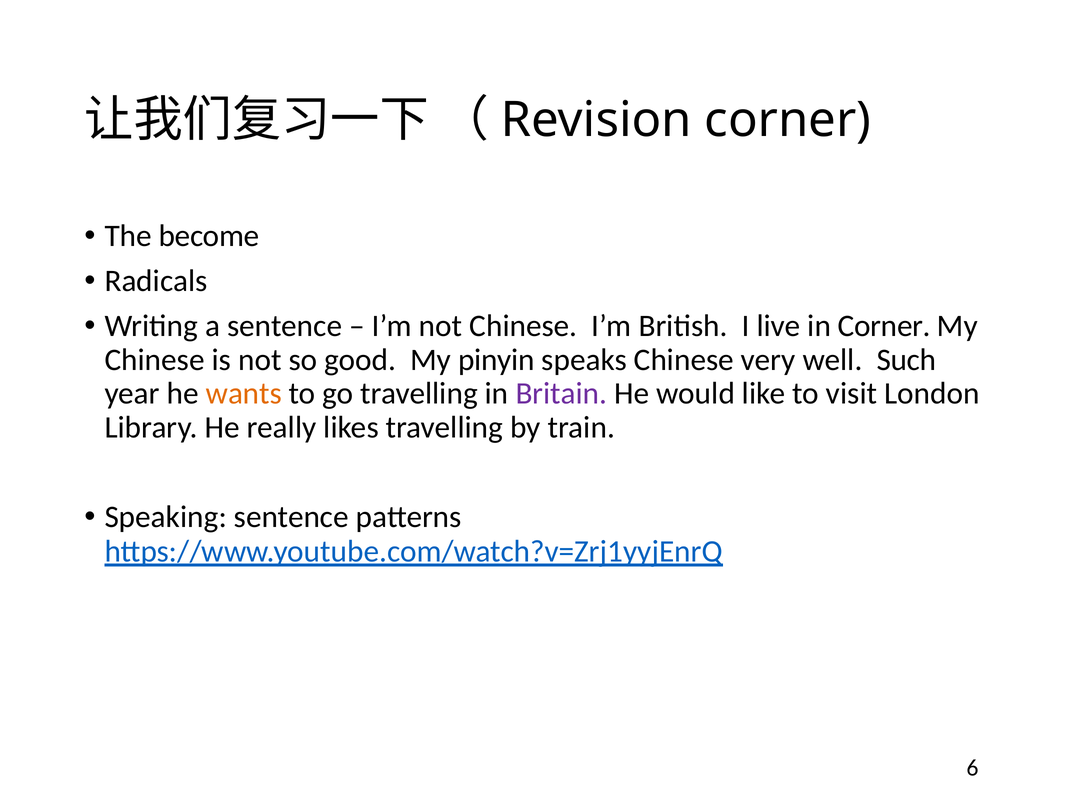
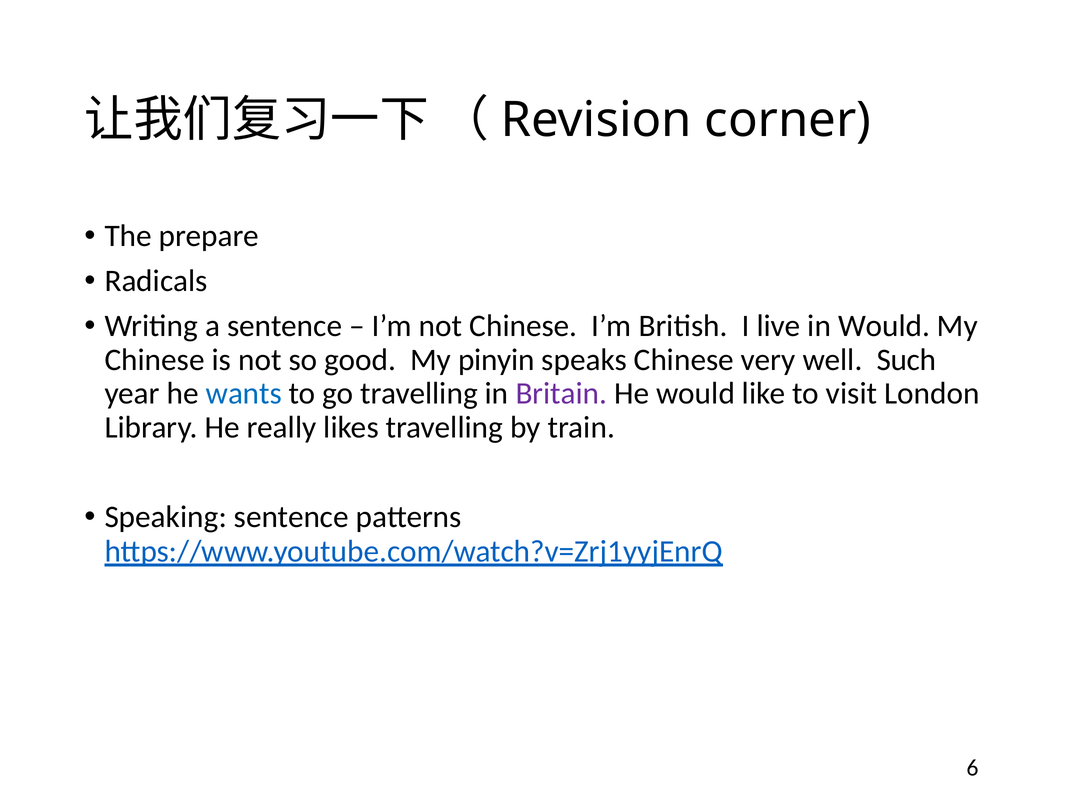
become: become -> prepare (209, 236)
in Corner: Corner -> Would (884, 326)
wants colour: orange -> blue (244, 394)
